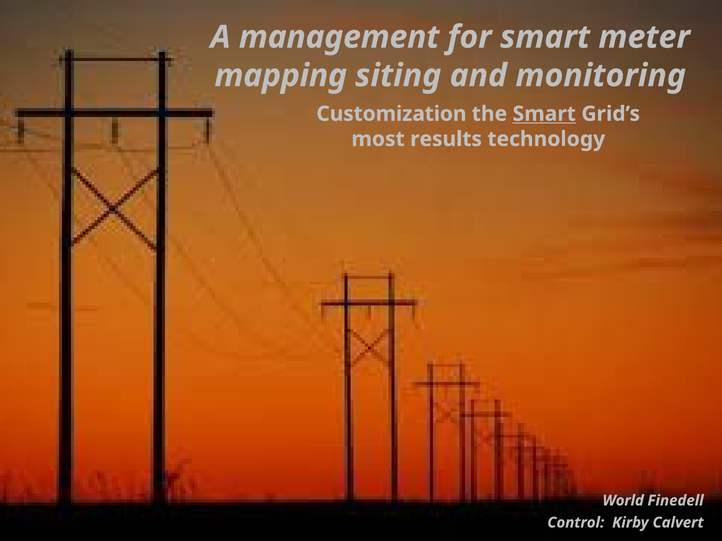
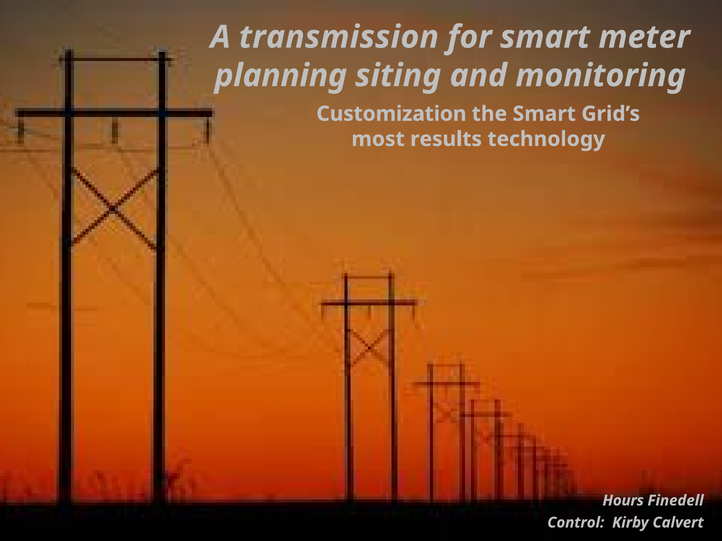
management: management -> transmission (339, 37)
mapping: mapping -> planning (281, 76)
Smart underline: present -> none (544, 114)
World: World -> Hours (623, 501)
